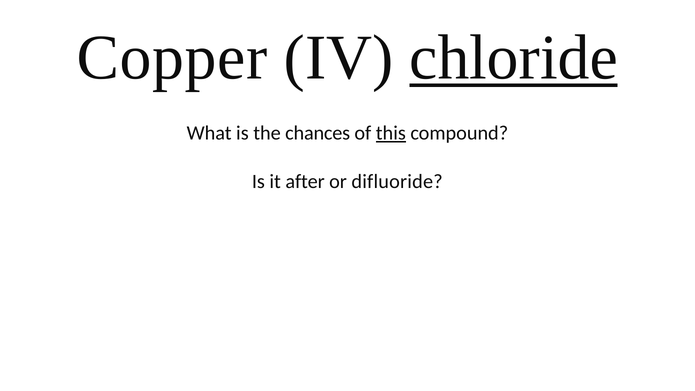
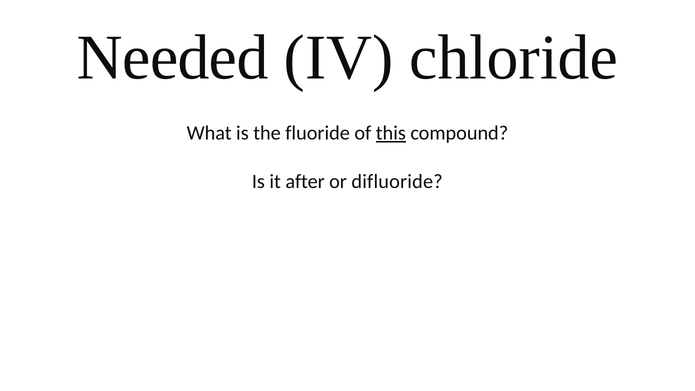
Copper: Copper -> Needed (173, 58)
chloride underline: present -> none (514, 58)
chances: chances -> fluoride (318, 133)
